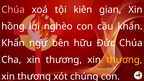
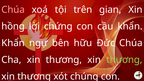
kiên: kiên -> trên (83, 10)
nghèo: nghèo -> chứng (58, 26)
thương colour: yellow -> light green (124, 60)
